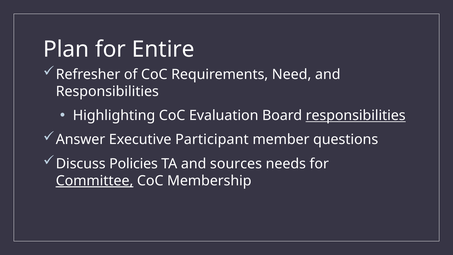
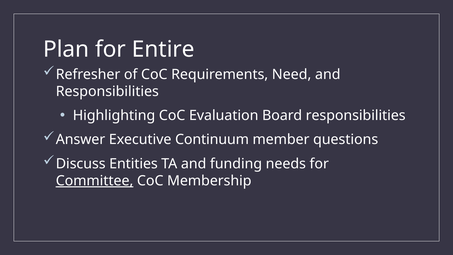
responsibilities underline: present -> none (356, 115)
Participant: Participant -> Continuum (212, 140)
Policies: Policies -> Entities (133, 164)
sources: sources -> funding (236, 164)
